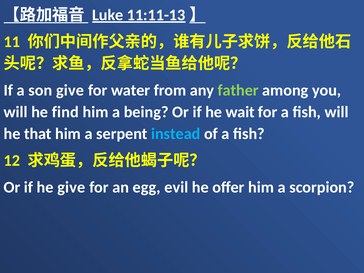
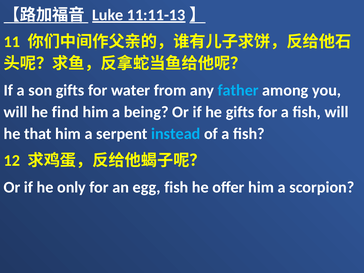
son give: give -> gifts (70, 90)
father colour: light green -> light blue (238, 90)
he wait: wait -> gifts (240, 112)
he give: give -> only (72, 187)
egg evil: evil -> fish (176, 187)
